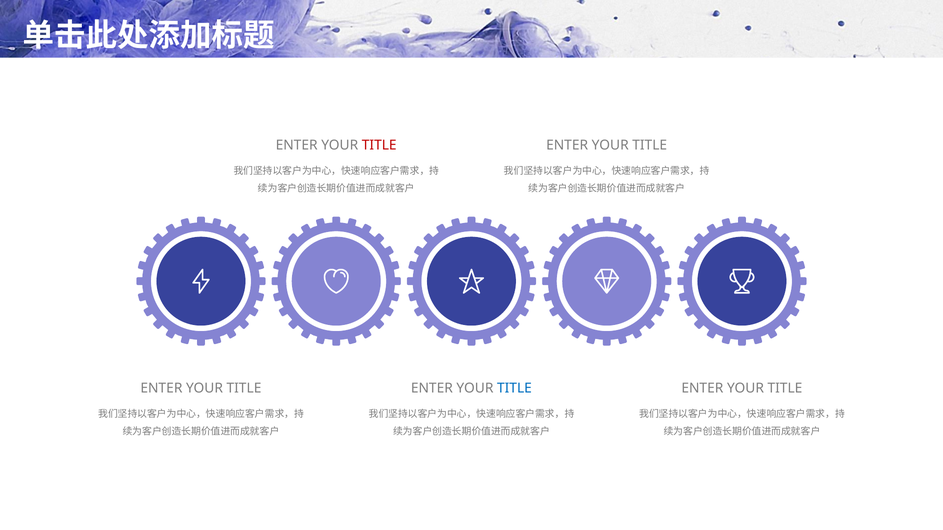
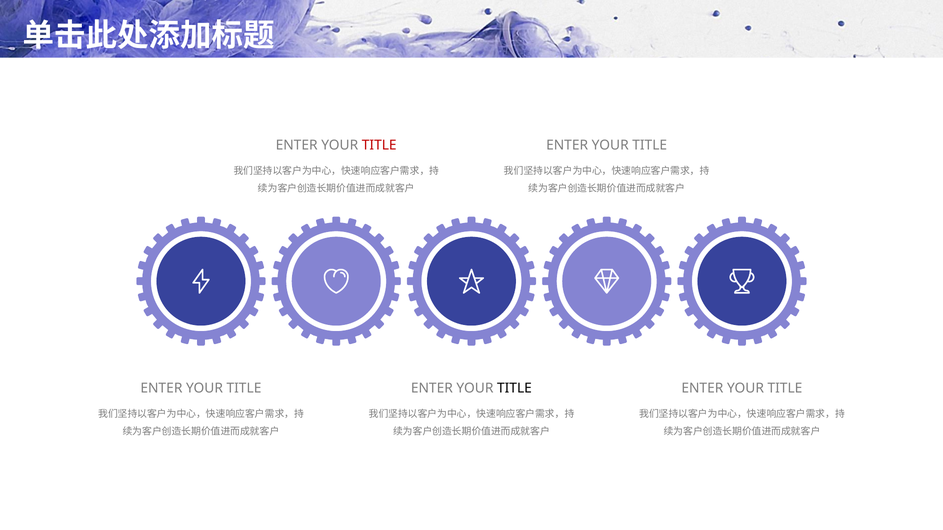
TITLE colour: blue -> black (514, 389)
